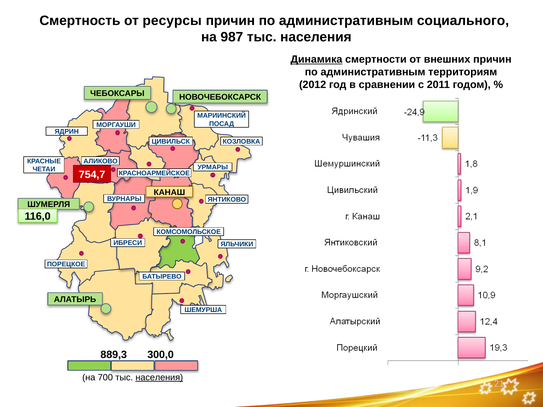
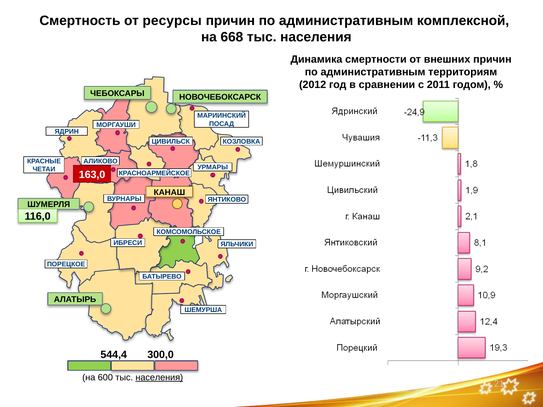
социального: социального -> комплексной (463, 21)
987: 987 -> 668 (232, 37)
Динамика underline: present -> none (316, 59)
754,7: 754,7 -> 163,0 (92, 175)
889,3: 889,3 -> 544,4 (114, 355)
700: 700 -> 600 (105, 378)
